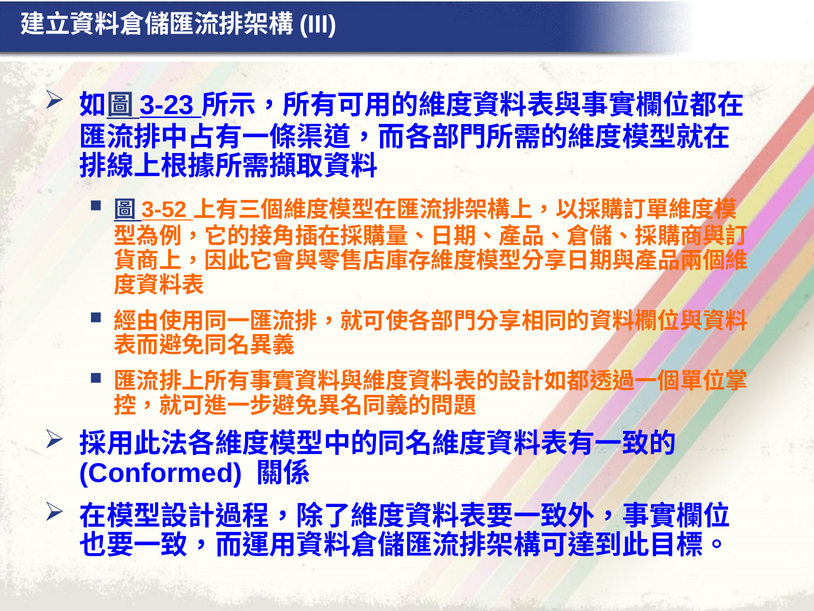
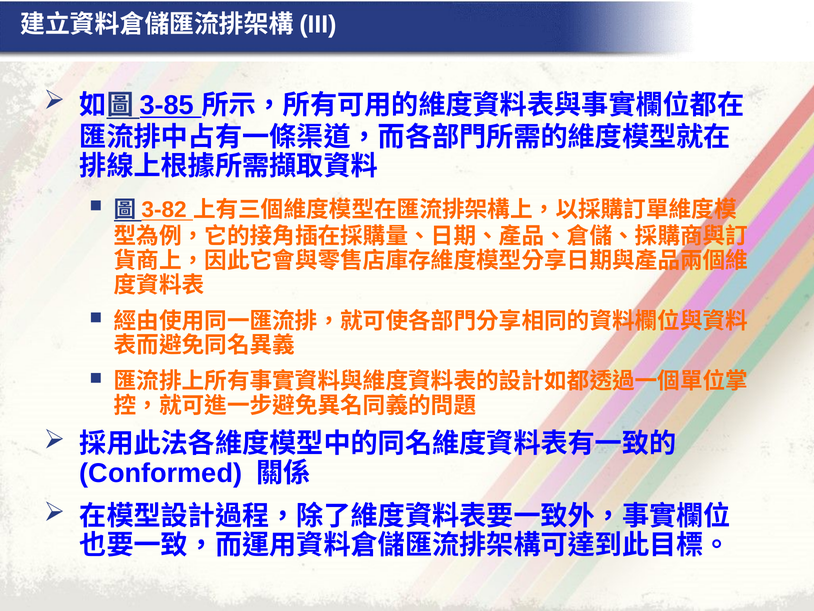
3-23: 3-23 -> 3-85 (167, 105)
3-52: 3-52 -> 3-82 (164, 210)
